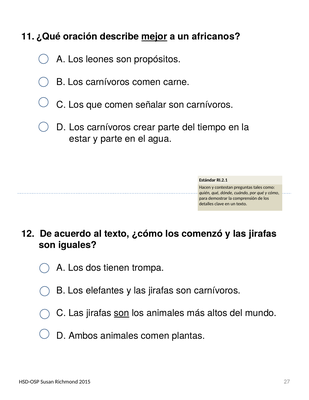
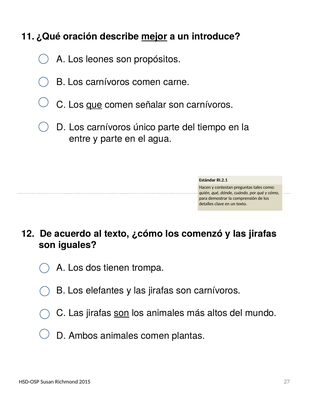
africanos: africanos -> introduce (216, 37)
que underline: none -> present (94, 105)
crear: crear -> único (145, 127)
estar: estar -> entre (80, 139)
